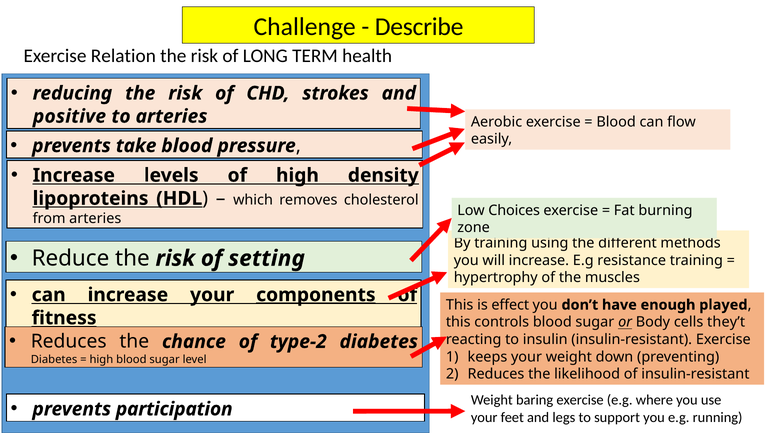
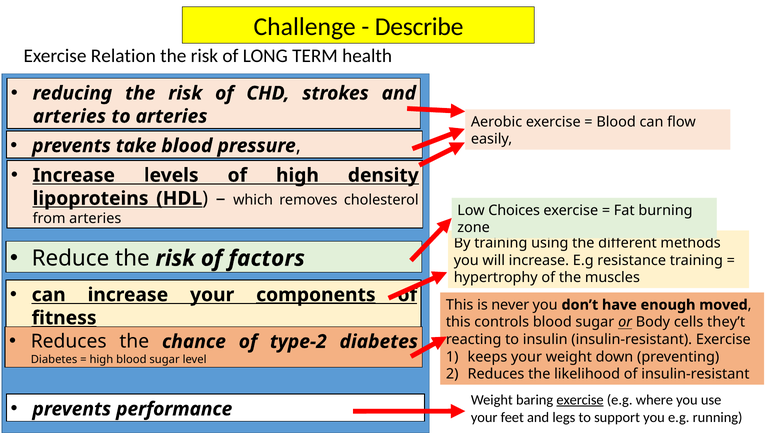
positive: positive -> arteries (69, 116)
setting: setting -> factors (267, 258)
effect: effect -> never (510, 305)
played: played -> moved (723, 305)
exercise underline: none -> present (580, 400)
participation: participation -> performance (174, 409)
